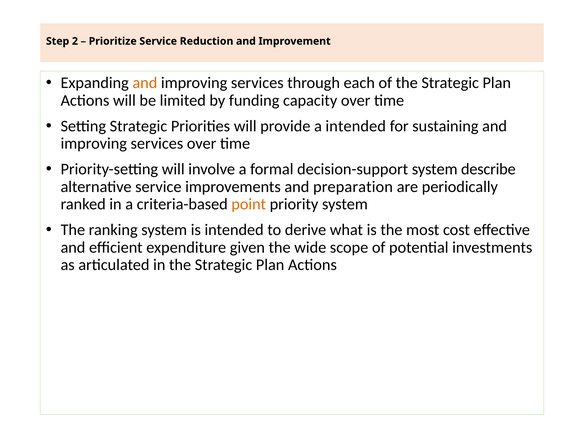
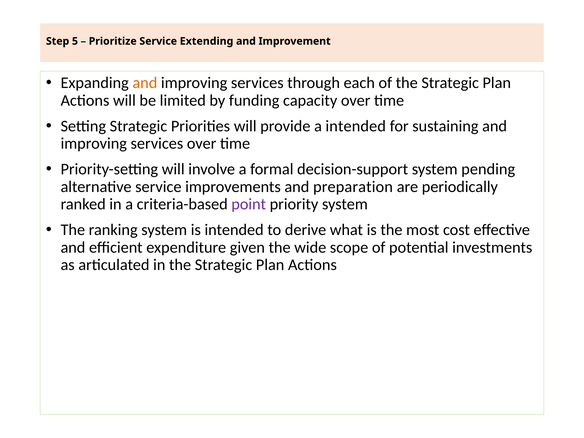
2: 2 -> 5 (75, 41)
Reduction: Reduction -> Extending (207, 41)
describe: describe -> pending (488, 169)
point colour: orange -> purple (249, 204)
